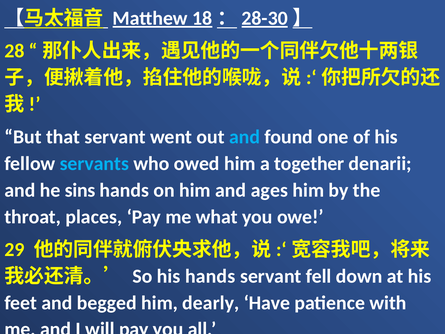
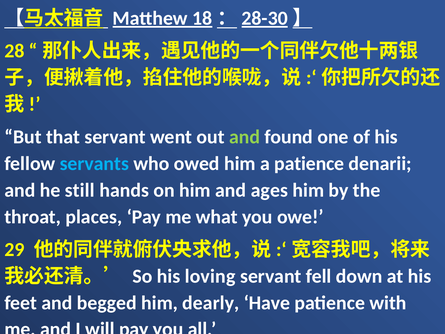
and colour: light blue -> light green (244, 137)
a together: together -> patience (309, 164)
sins: sins -> still (80, 190)
his hands: hands -> loving (210, 276)
